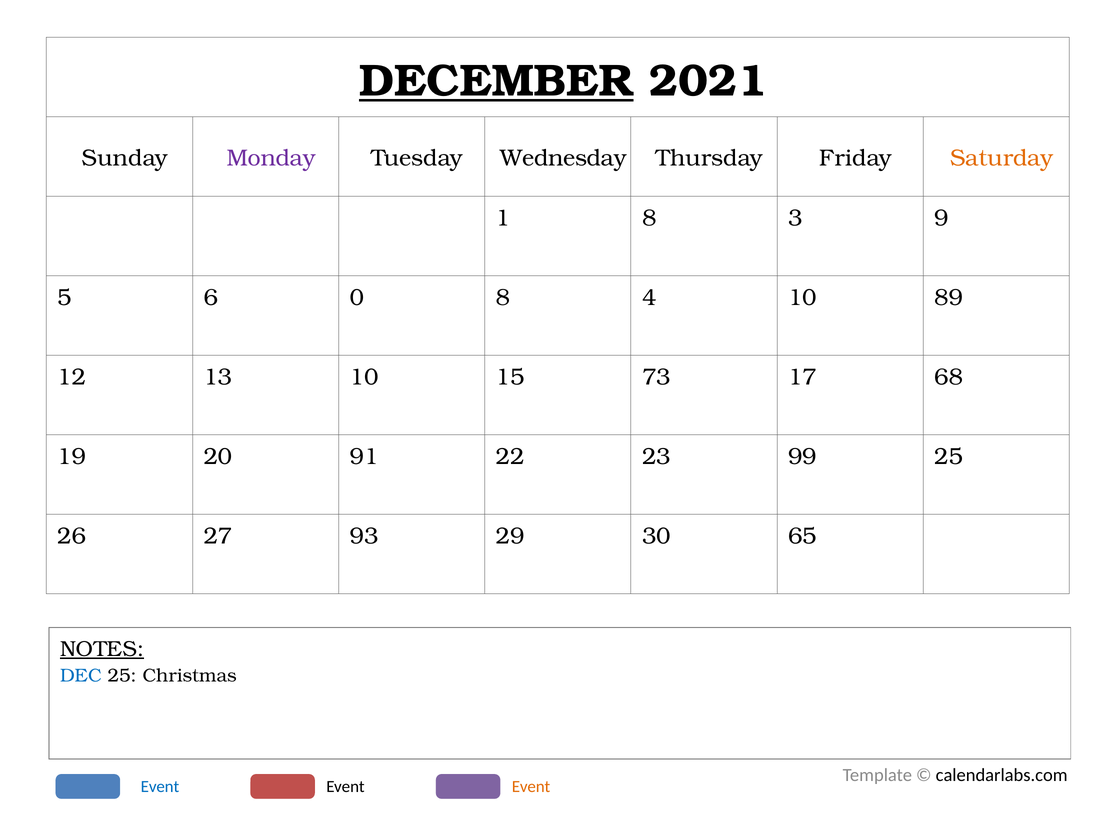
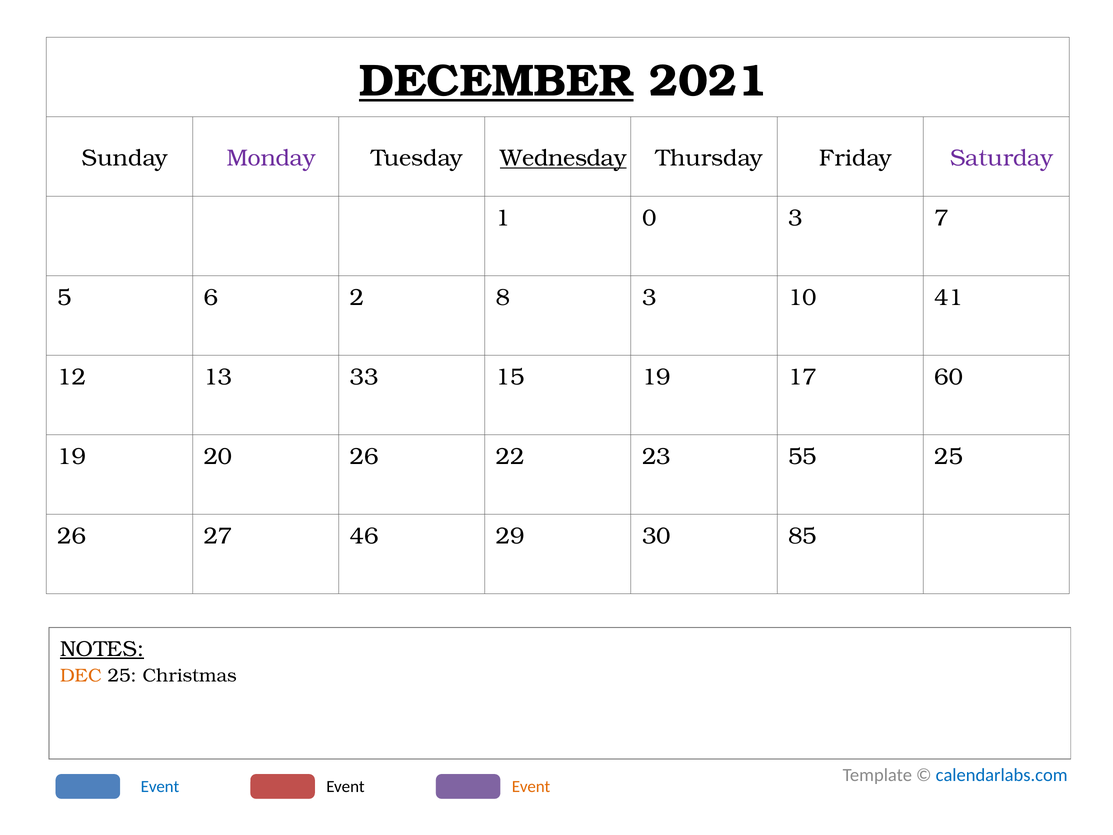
Wednesday underline: none -> present (563, 158)
Saturday colour: orange -> purple (1002, 158)
1 8: 8 -> 0 (649, 218)
9: 9 -> 7 (941, 218)
0: 0 -> 2 (357, 297)
8 4: 4 -> 3 (649, 297)
89: 89 -> 41 (949, 297)
13 10: 10 -> 33 (364, 377)
15 73: 73 -> 19 (656, 377)
68: 68 -> 60 (949, 377)
20 91: 91 -> 26 (364, 456)
99: 99 -> 55 (803, 456)
93: 93 -> 46 (364, 536)
65: 65 -> 85 (803, 536)
DEC colour: blue -> orange (81, 676)
calendarlabs.com colour: black -> blue (1002, 775)
